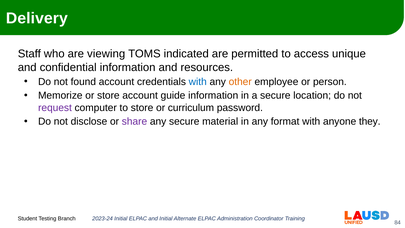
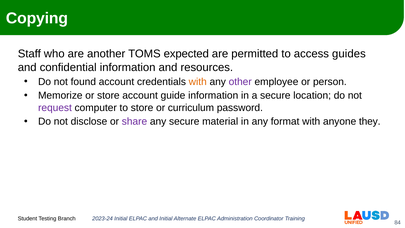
Delivery: Delivery -> Copying (37, 18)
viewing: viewing -> another (106, 54)
indicated: indicated -> expected (186, 54)
unique: unique -> guides (349, 54)
with colour: blue -> orange (198, 82)
other colour: orange -> purple (240, 82)
